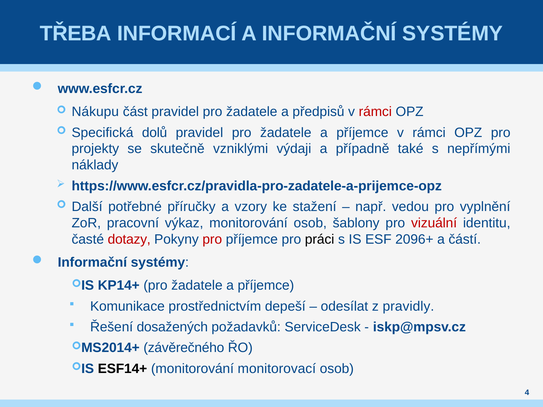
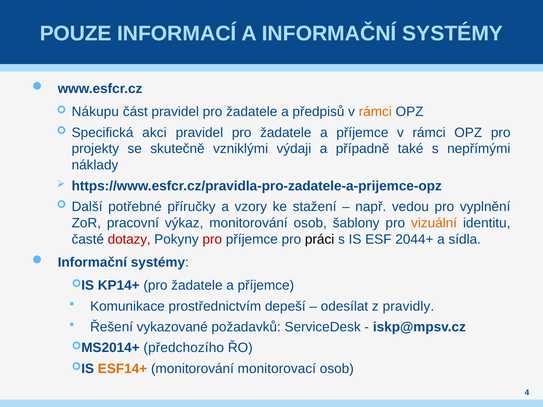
TŘEBA: TŘEBA -> POUZE (76, 34)
rámci colour: red -> orange (375, 112)
dolů: dolů -> akci (154, 133)
vizuální colour: red -> orange (434, 223)
2096+: 2096+ -> 2044+ (414, 239)
částí: částí -> sídla (465, 239)
dosažených: dosažených -> vykazované (172, 327)
závěrečného: závěrečného -> předchozího (184, 348)
ESF14+ colour: black -> orange (122, 369)
